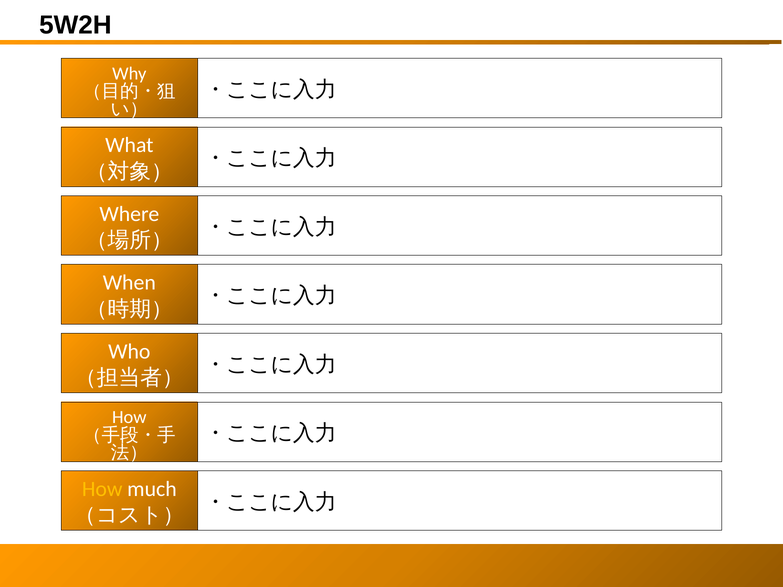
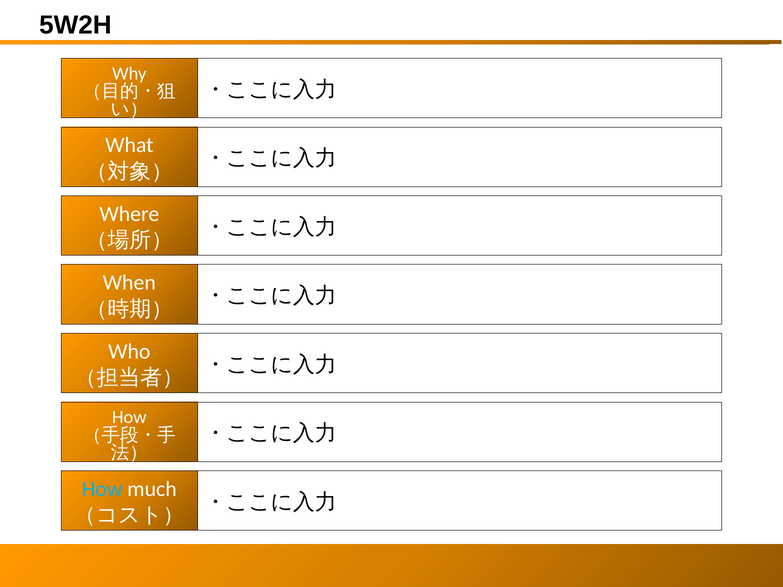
How colour: yellow -> light blue (102, 489)
